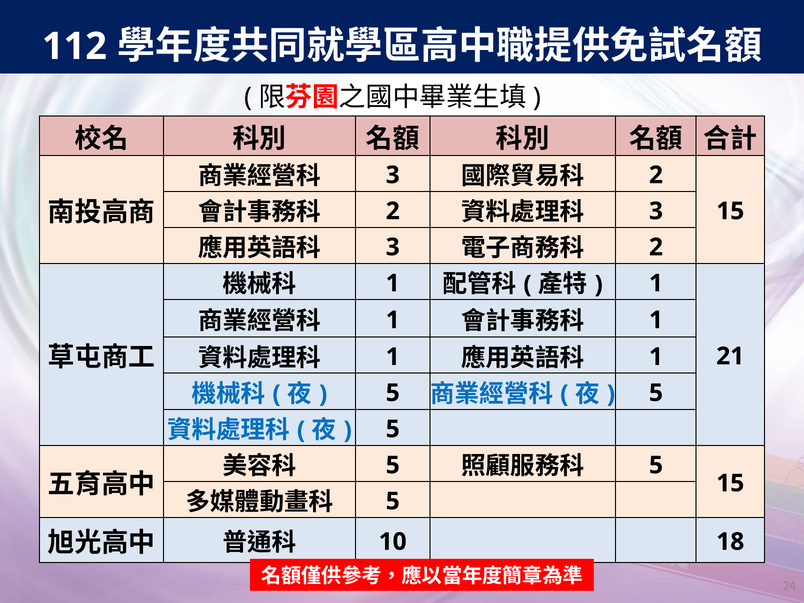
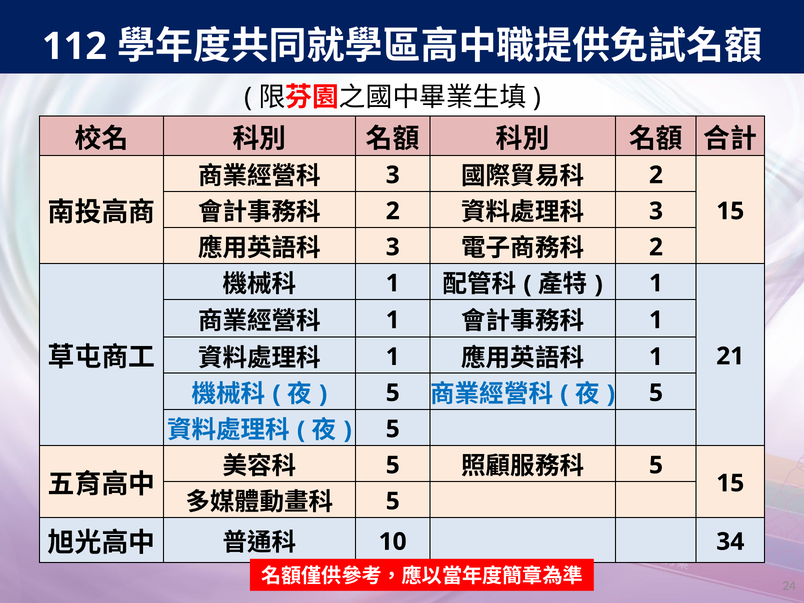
18: 18 -> 34 (730, 542)
